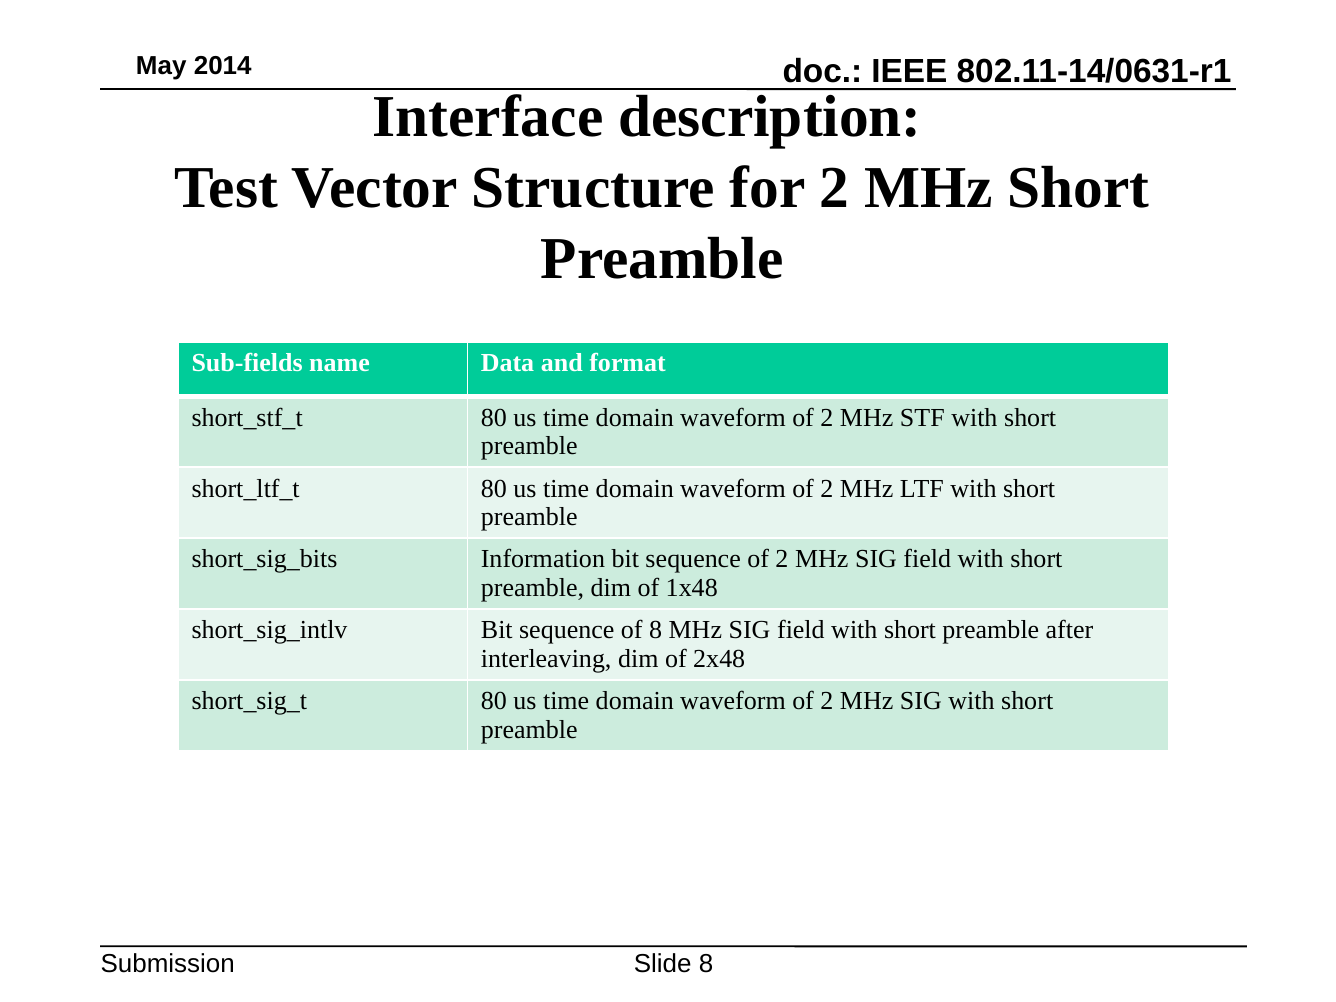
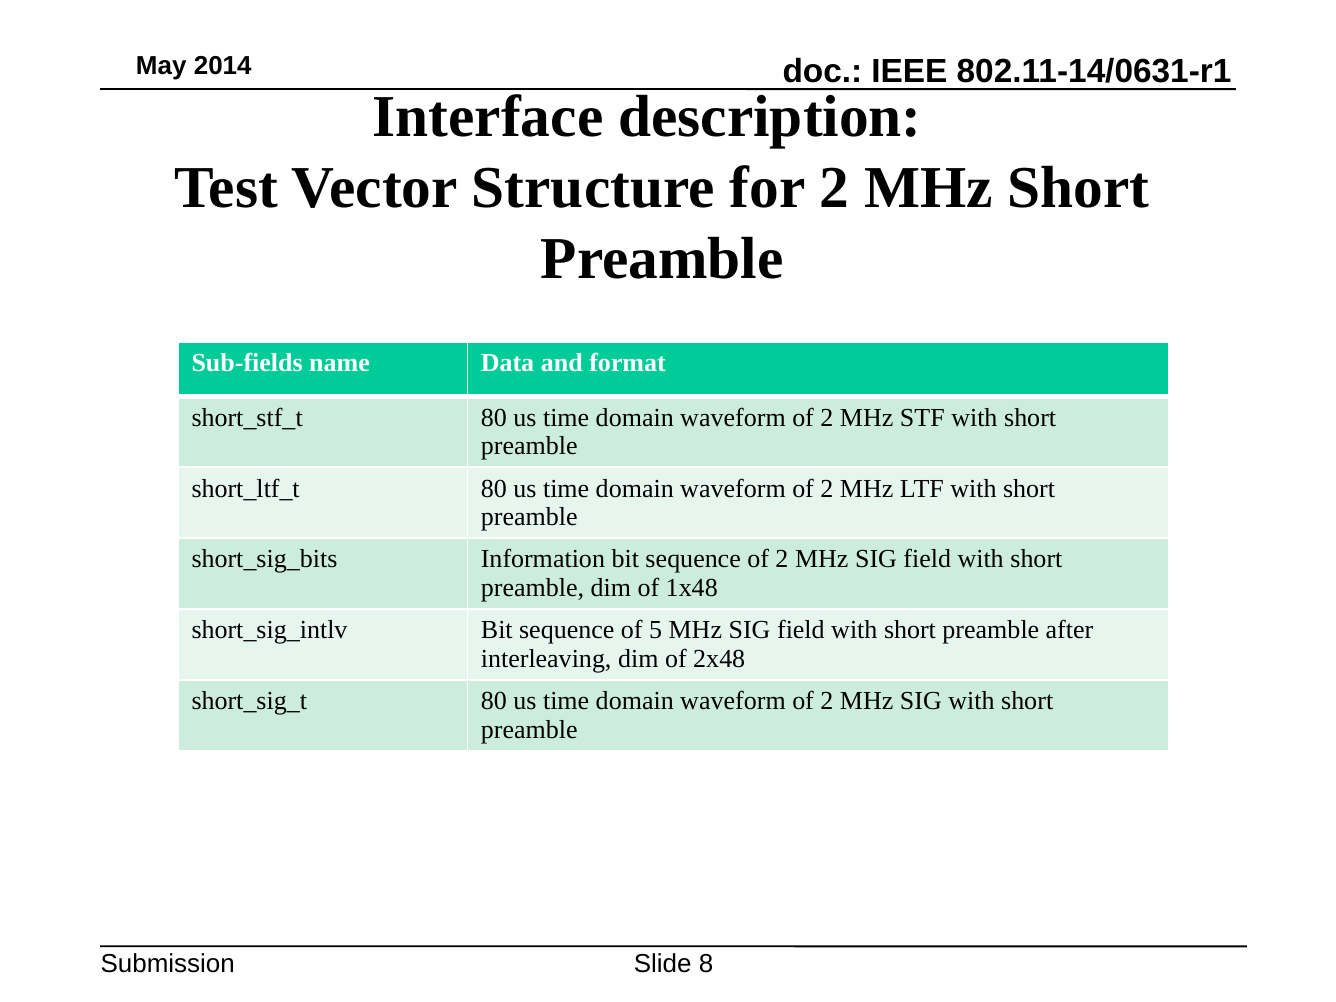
of 8: 8 -> 5 (656, 630)
